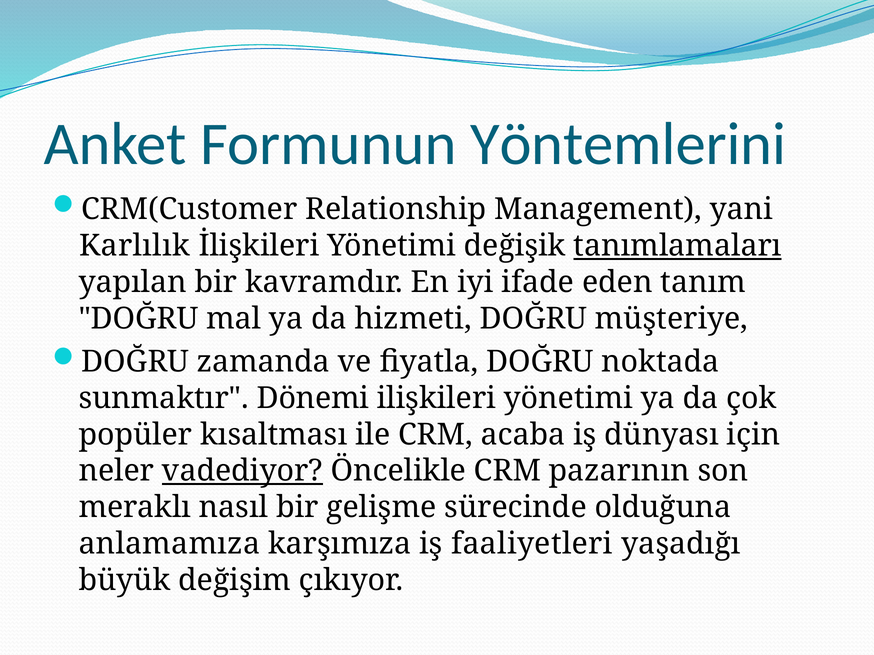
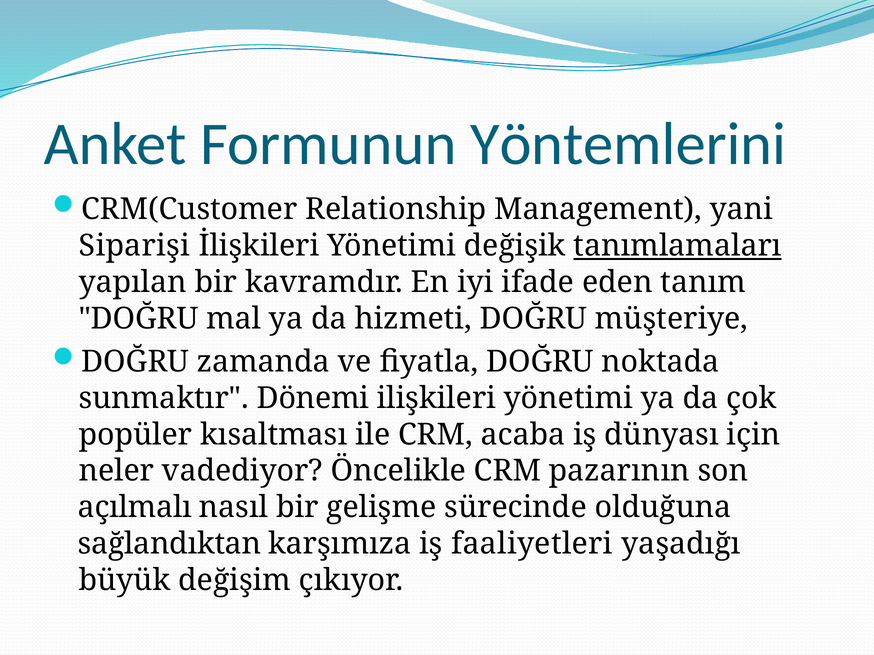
Karlılık: Karlılık -> Siparişi (134, 246)
vadediyor underline: present -> none (242, 471)
meraklı: meraklı -> açılmalı (135, 508)
anlamamıza: anlamamıza -> sağlandıktan (170, 544)
